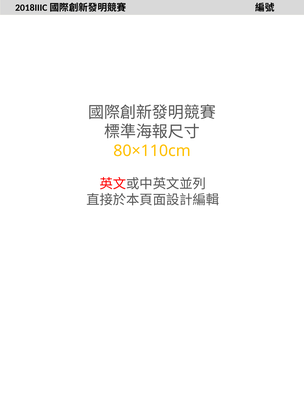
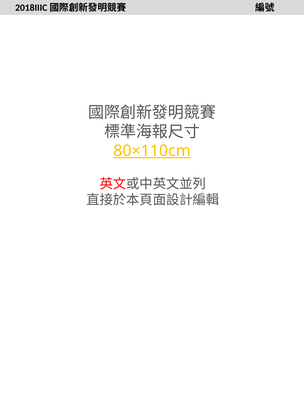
80×110cm underline: none -> present (152, 151)
